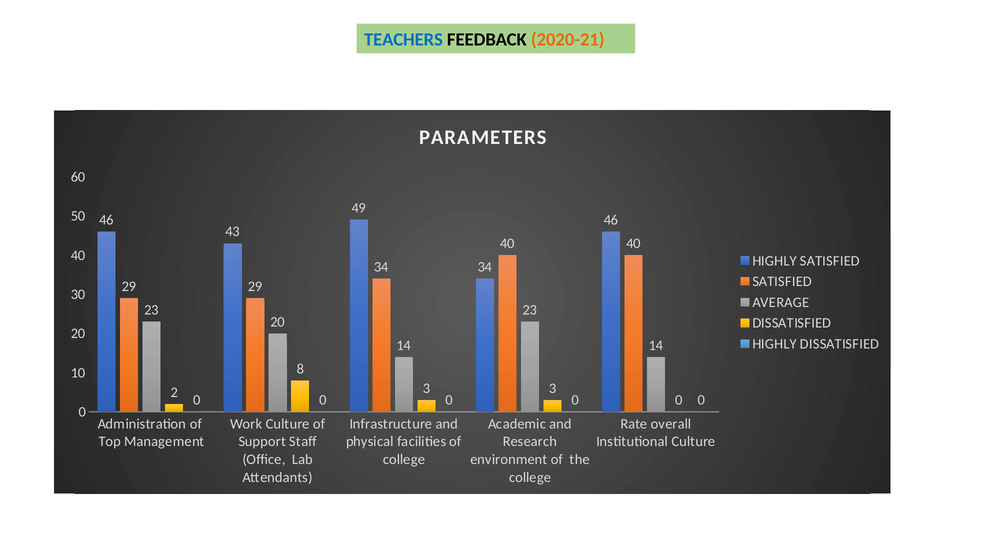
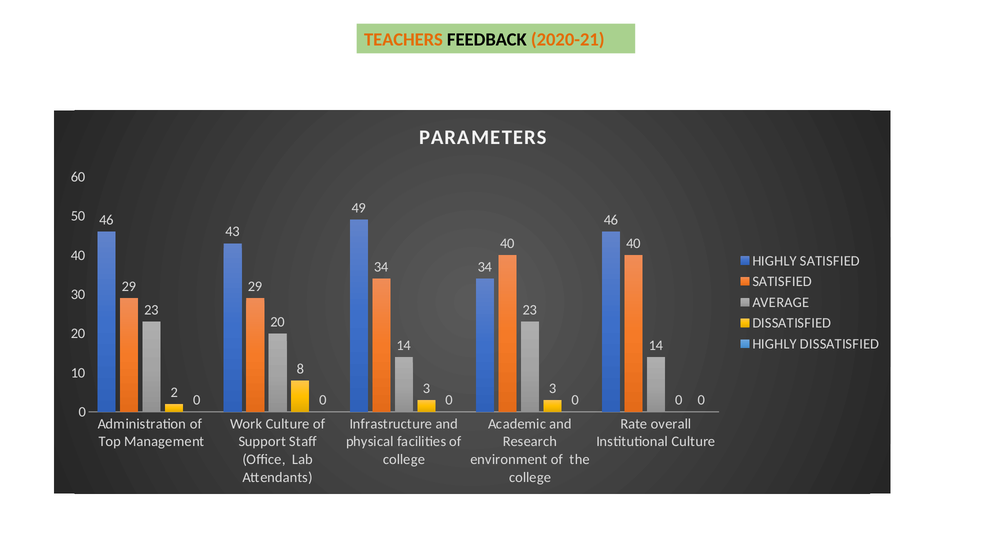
TEACHERS colour: blue -> orange (403, 40)
